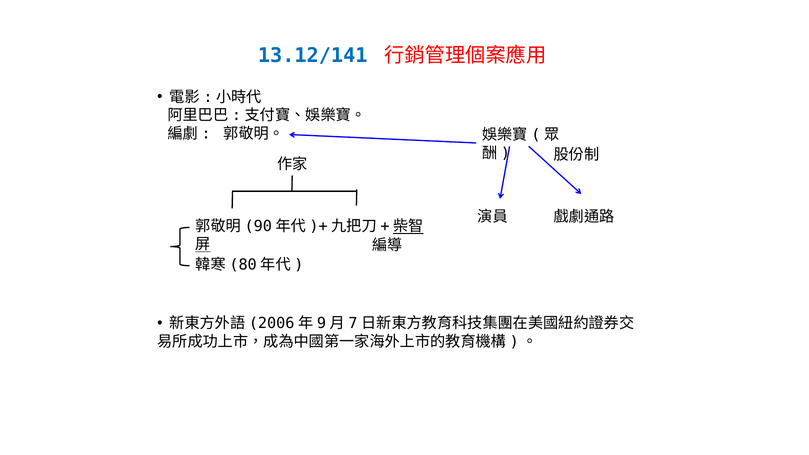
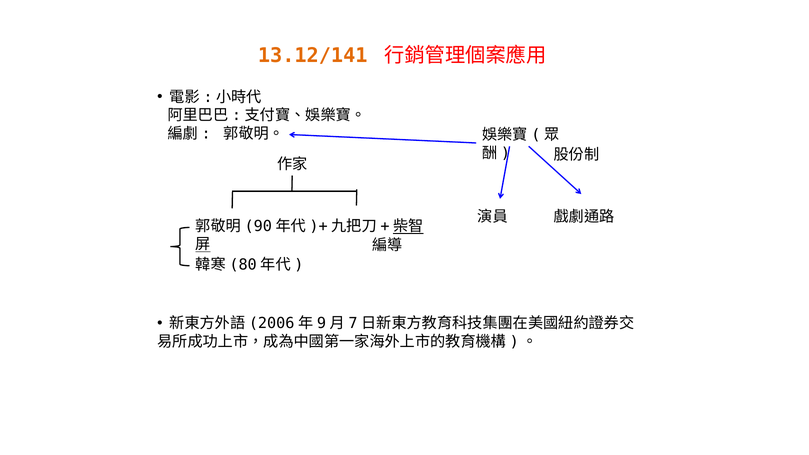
13.12/141 colour: blue -> orange (313, 56)
